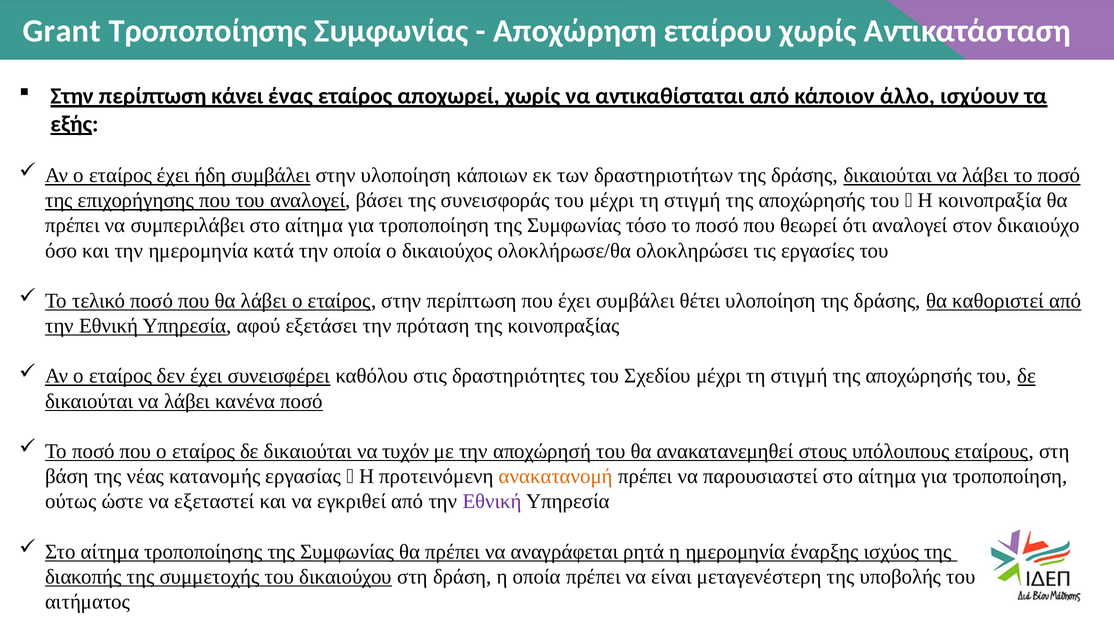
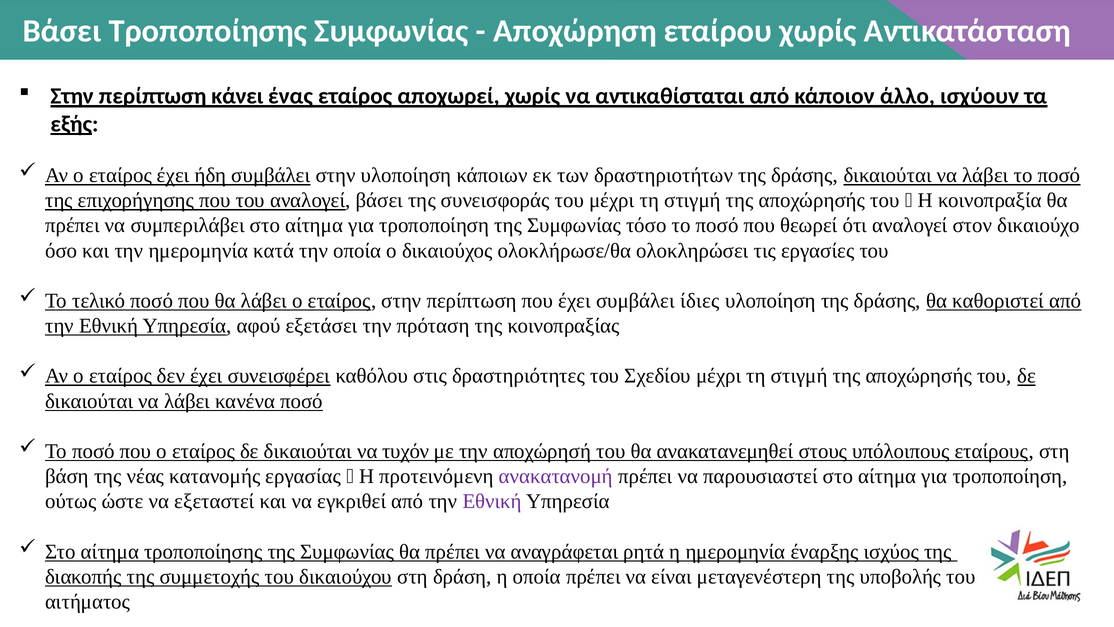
Grant: Grant -> Βάσει (62, 31)
θέτει: θέτει -> ίδιες (700, 301)
ανακατανομή colour: orange -> purple (556, 476)
